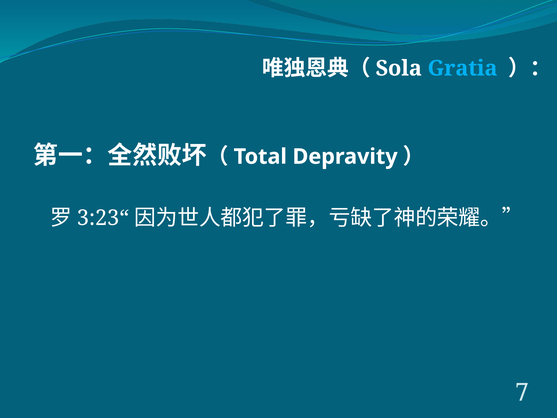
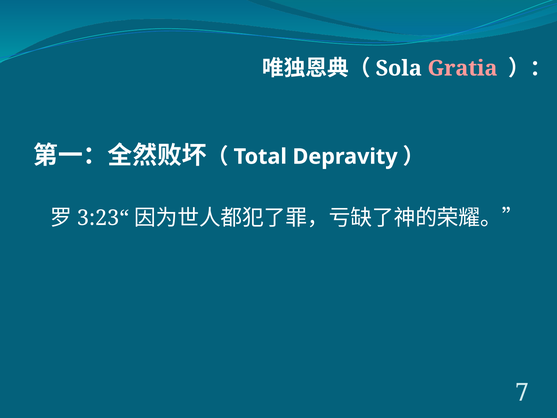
Gratia colour: light blue -> pink (463, 68)
